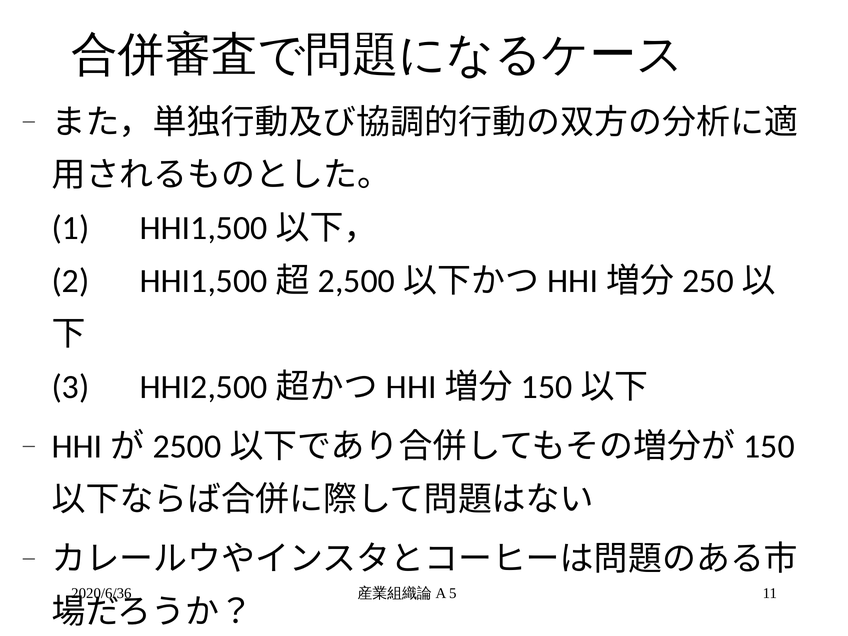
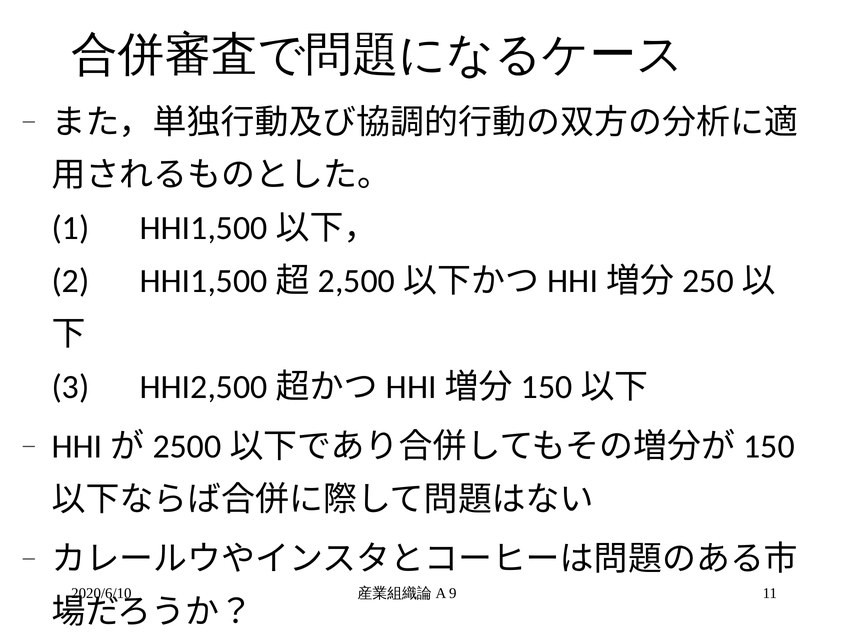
2020/6/36: 2020/6/36 -> 2020/6/10 (101, 593)
5: 5 -> 9 (453, 593)
